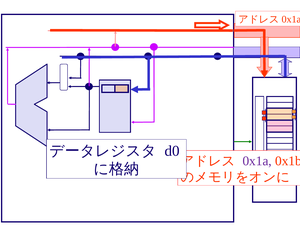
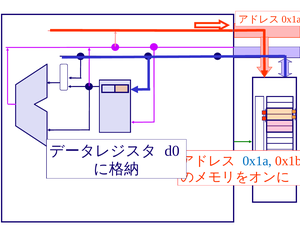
0x1a colour: purple -> blue (257, 161)
